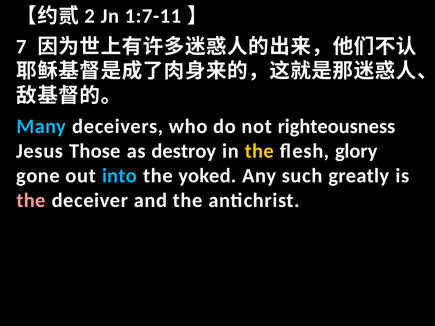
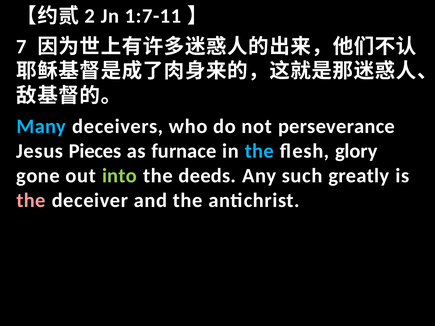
righteousness: righteousness -> perseverance (336, 127)
Those: Those -> Pieces (95, 151)
destroy: destroy -> furnace (184, 151)
the colour: yellow -> light blue (259, 151)
into colour: light blue -> light green (119, 176)
yoked: yoked -> deeds (207, 176)
